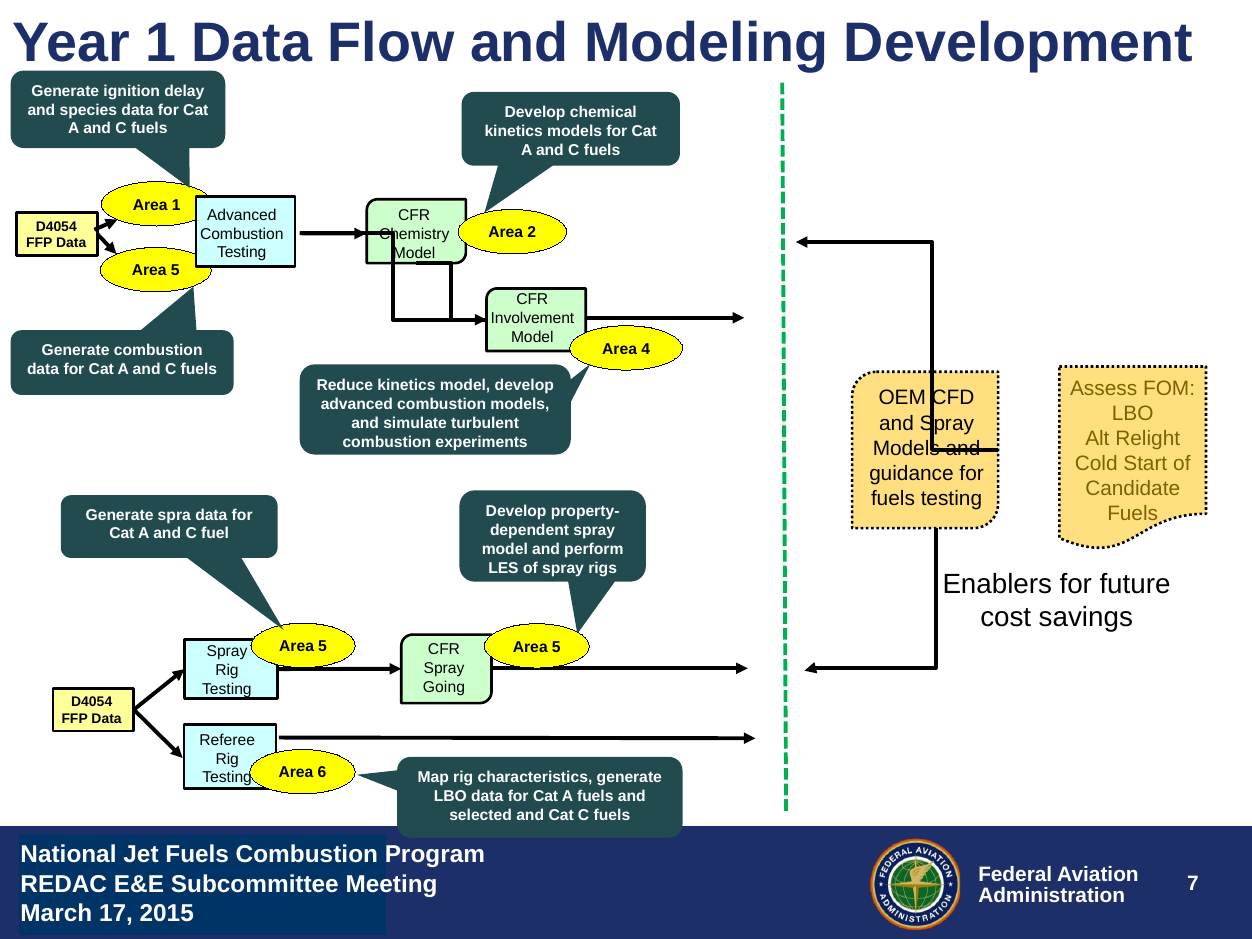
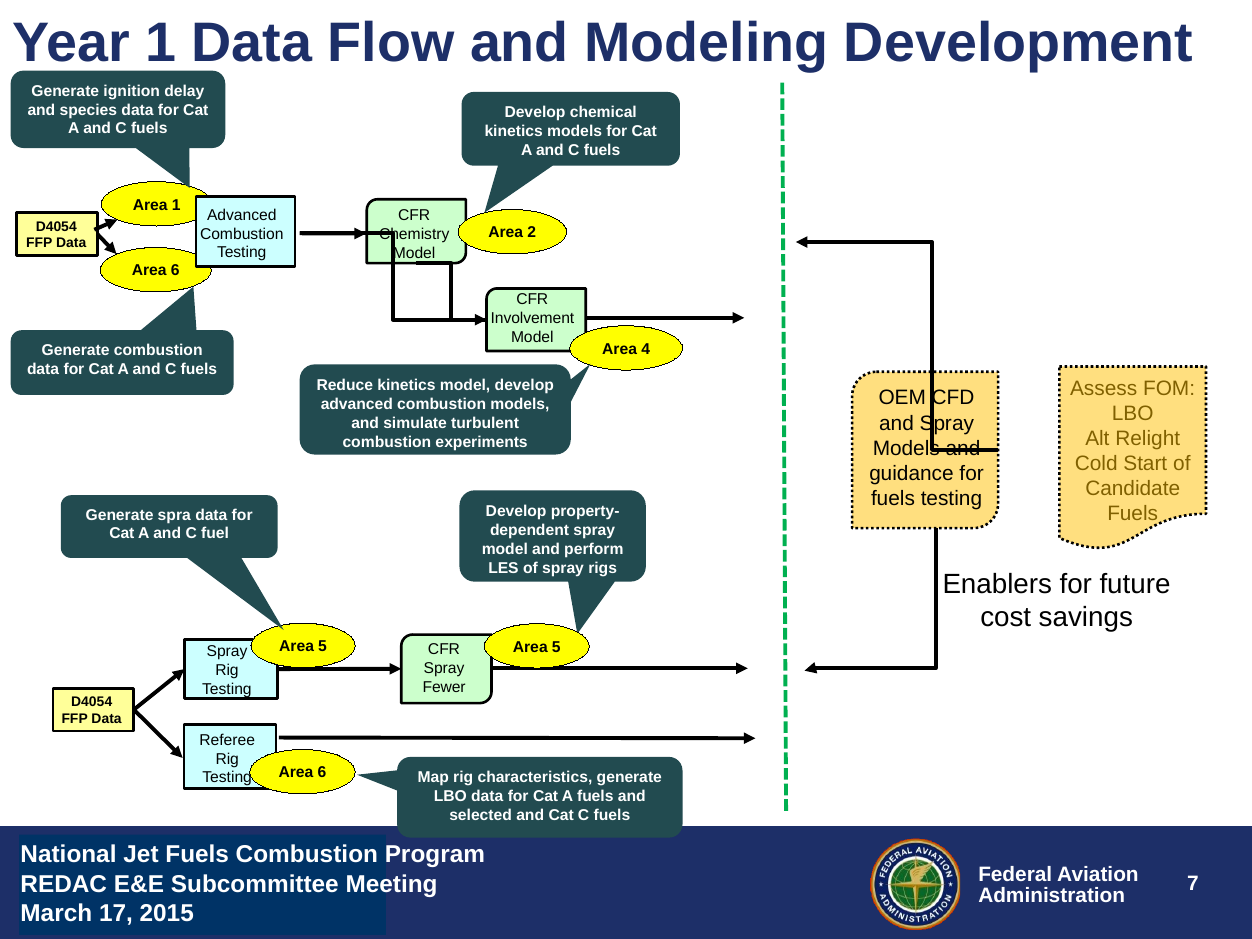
5: 5 -> 6 (175, 271)
Going: Going -> Fewer (444, 687)
